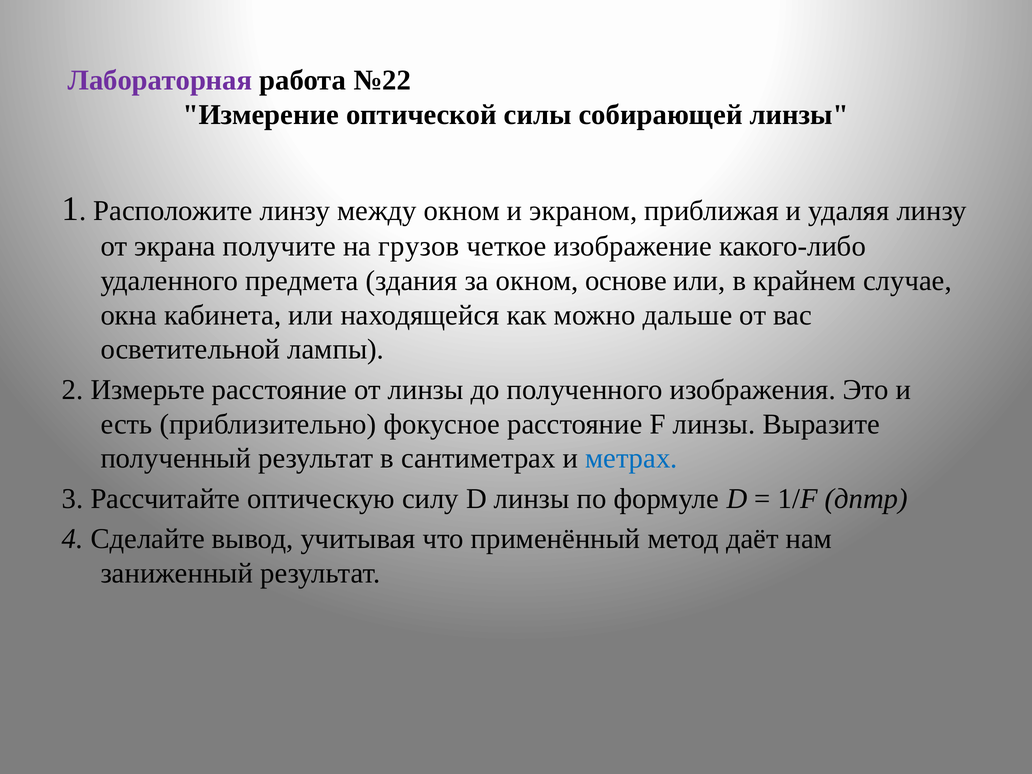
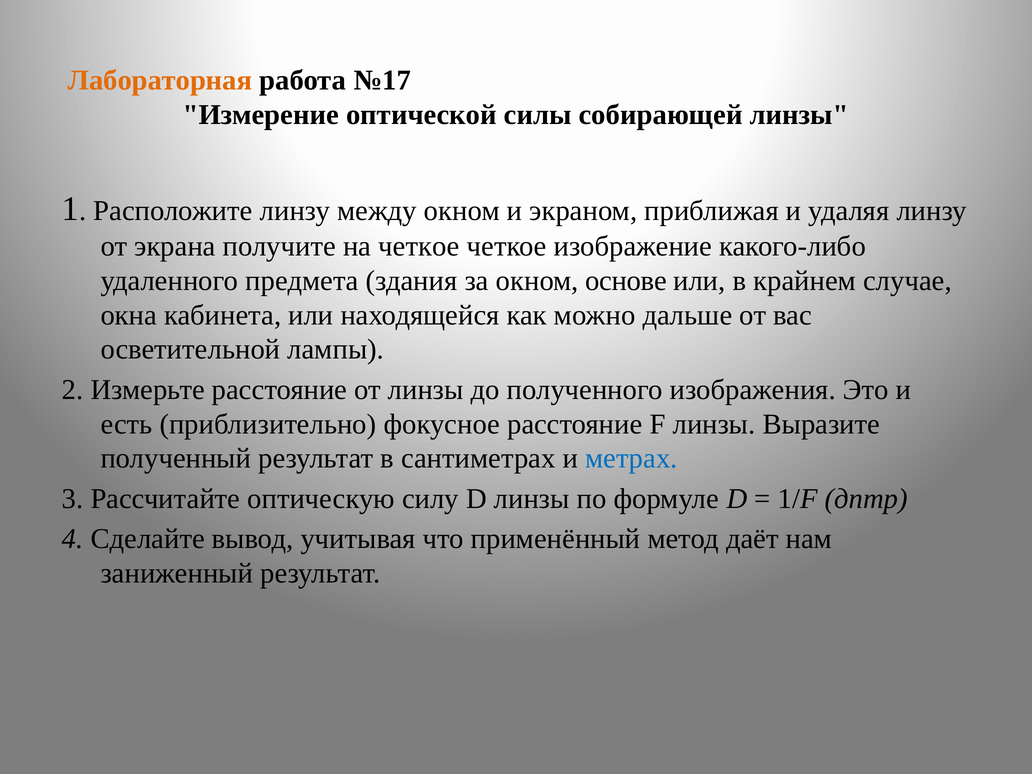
Лабораторная colour: purple -> orange (160, 80)
№22: №22 -> №17 (382, 80)
на грузов: грузов -> четкое (419, 246)
